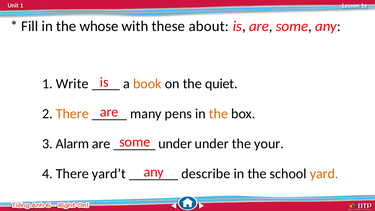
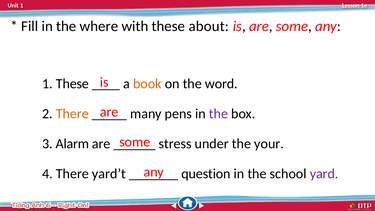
whose: whose -> where (99, 26)
1 Write: Write -> These (72, 84)
quiet: quiet -> word (221, 84)
the colour: orange -> purple (218, 114)
under: under -> stress (175, 144)
describe: describe -> question (206, 174)
yard colour: orange -> purple (324, 174)
